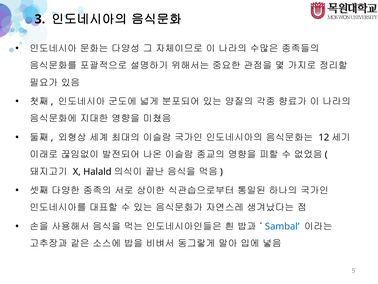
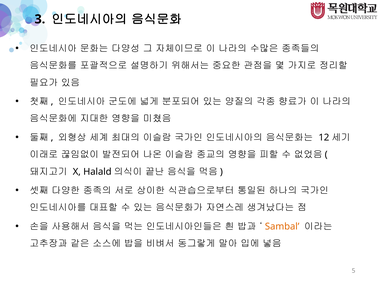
Sambal colour: blue -> orange (282, 226)
